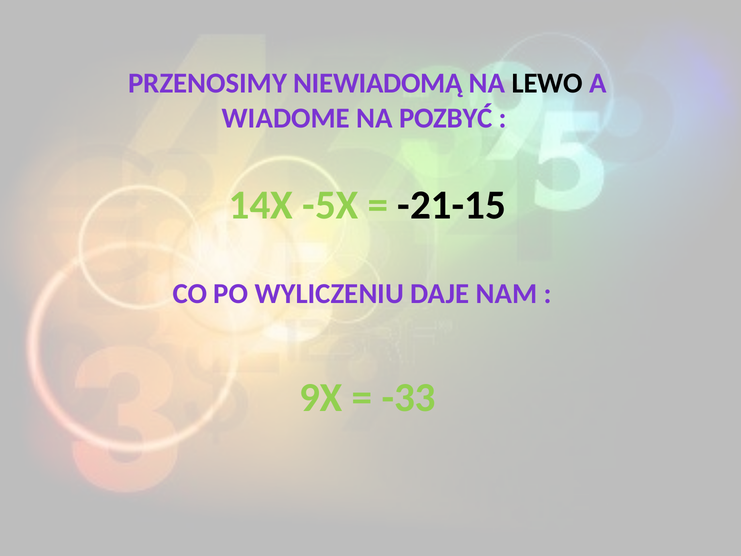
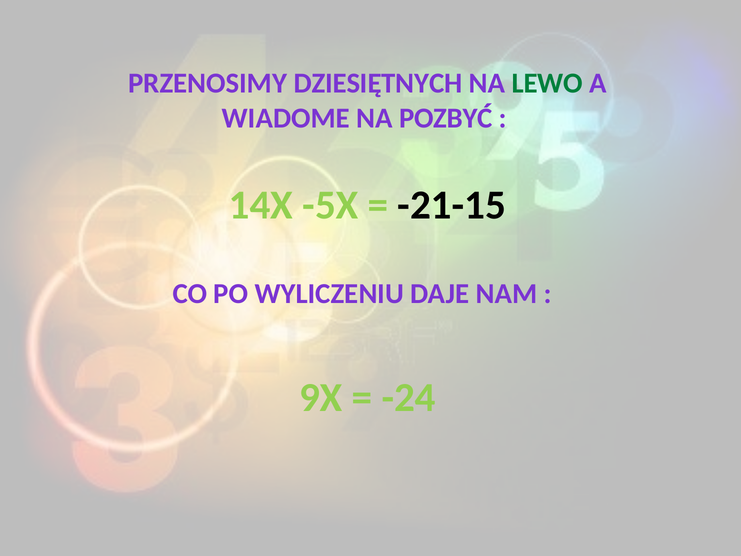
NIEWIADOMĄ: NIEWIADOMĄ -> DZIESIĘTNYCH (378, 83)
LEWO colour: black -> green (547, 83)
-33: -33 -> -24 (409, 398)
